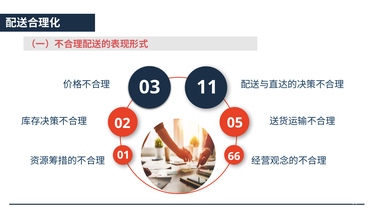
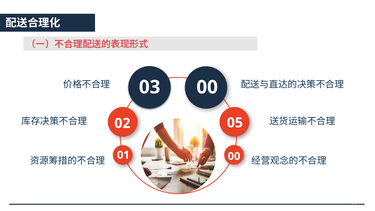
03 11: 11 -> 00 (207, 87)
01 66: 66 -> 00 (234, 156)
